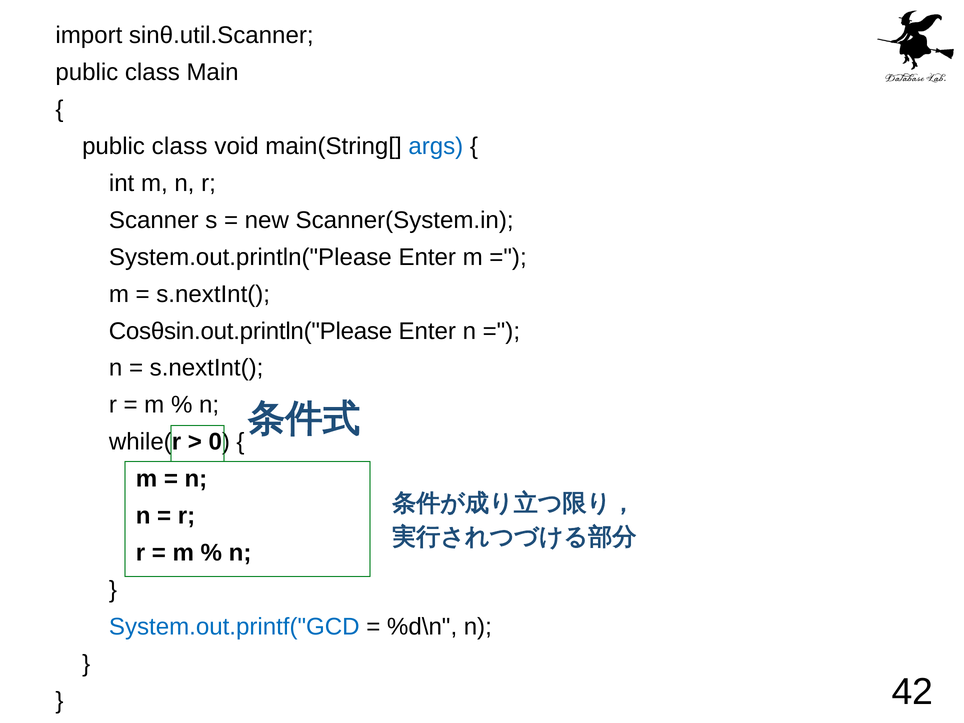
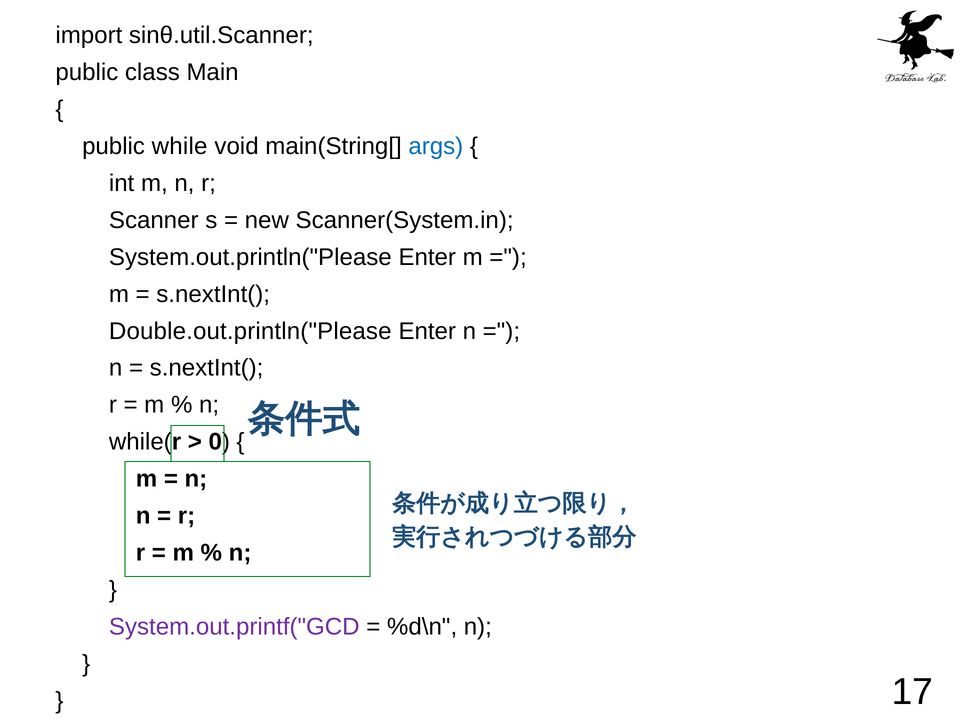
class: class -> while (180, 146)
Cosθsin.out.println("Please: Cosθsin.out.println("Please -> Double.out.println("Please (250, 331)
System.out.printf("GCD colour: blue -> purple (234, 627)
42: 42 -> 17 (912, 692)
